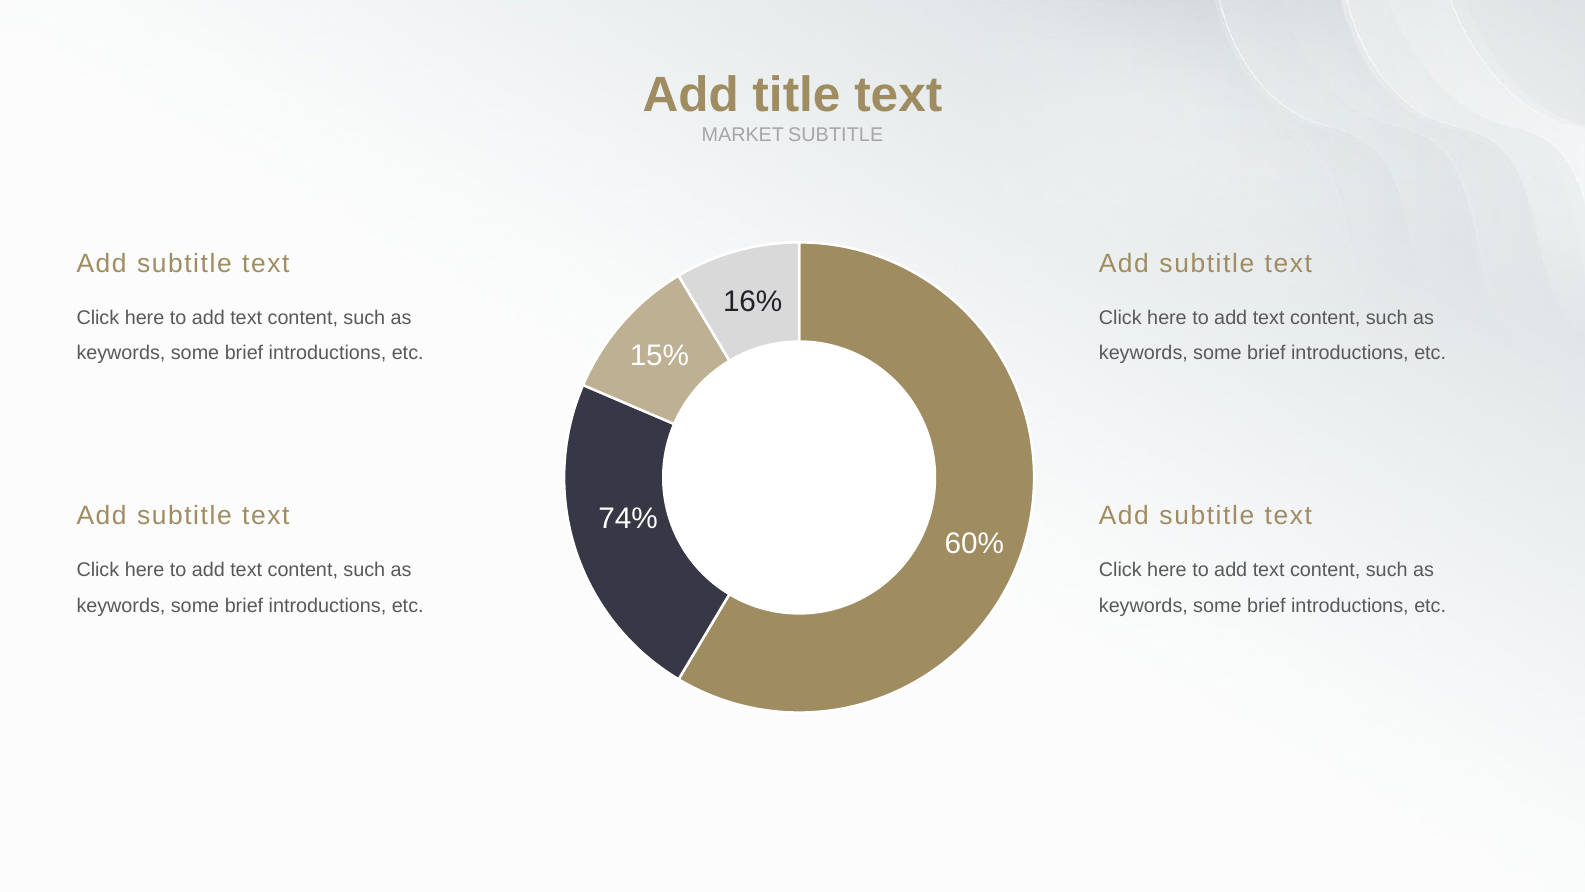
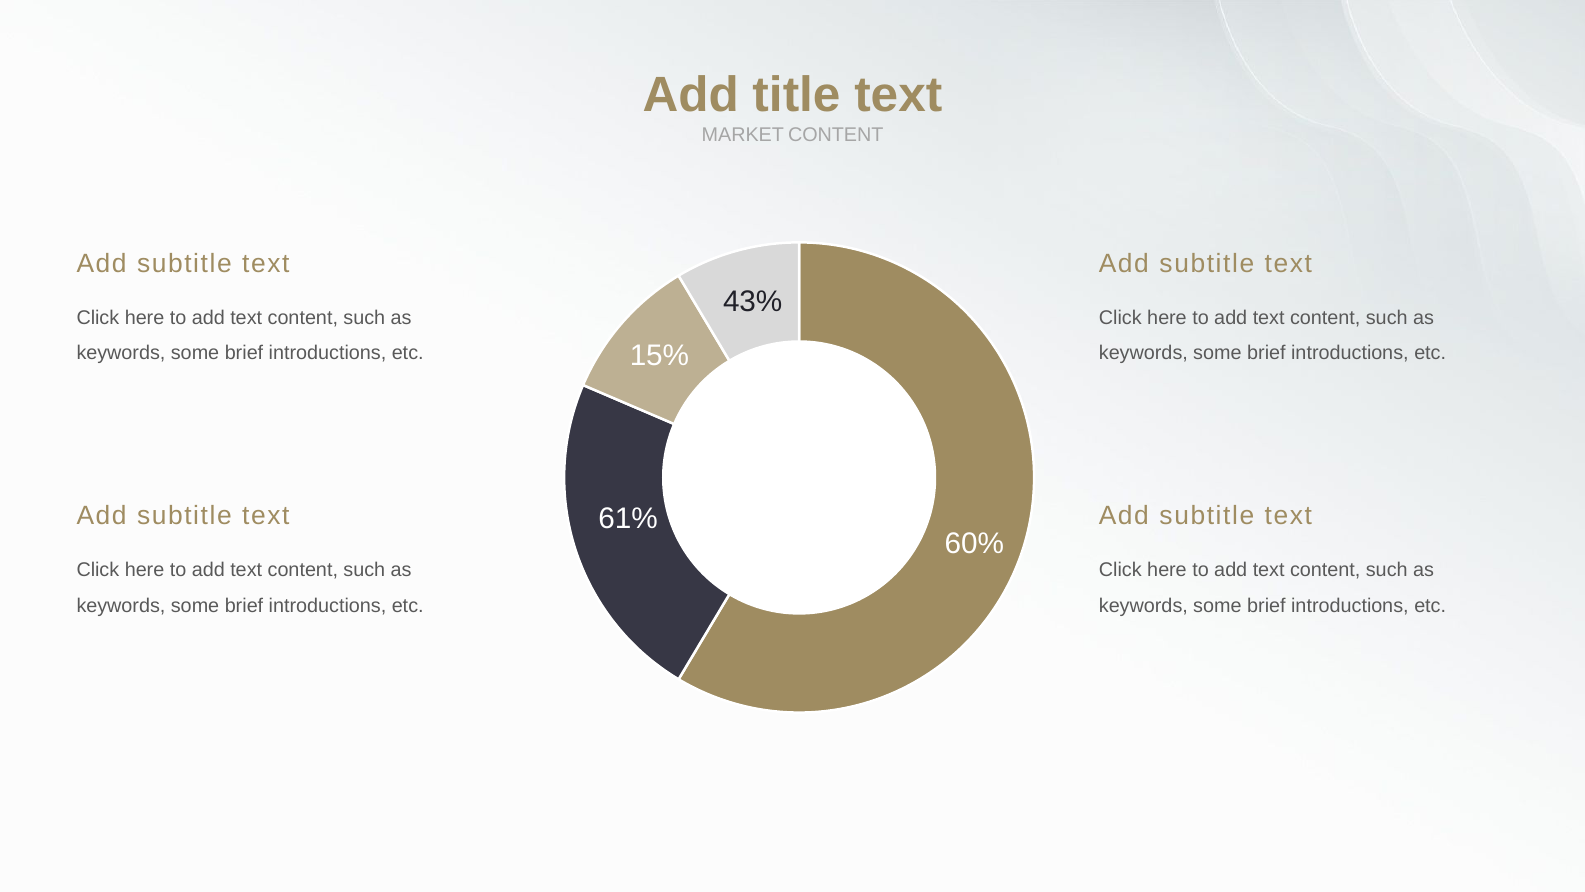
MARKET SUBTITLE: SUBTITLE -> CONTENT (836, 135)
16%: 16% -> 43% (753, 301)
74%: 74% -> 61% (628, 518)
